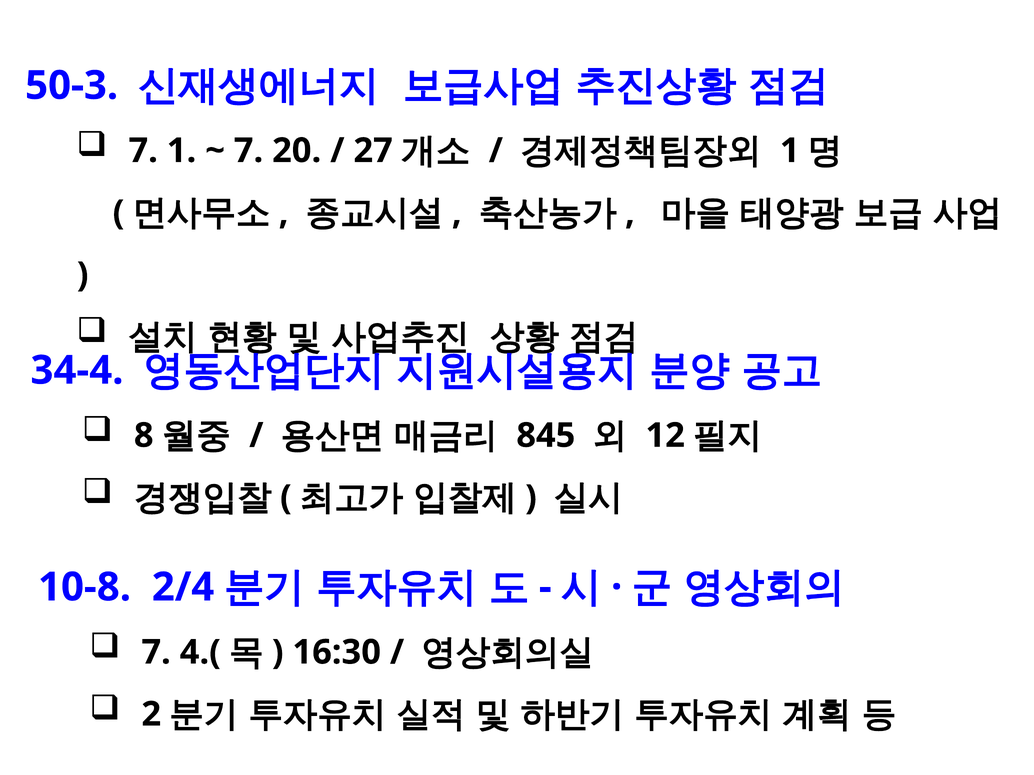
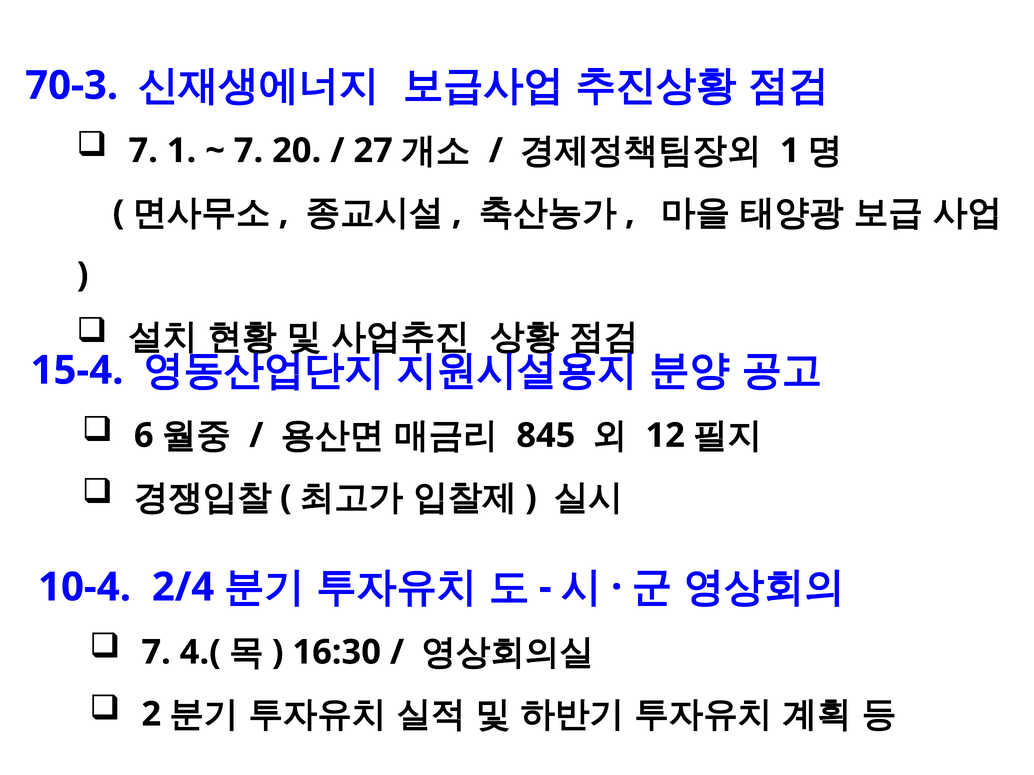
50-3: 50-3 -> 70-3 (72, 86)
34-4: 34-4 -> 15-4 (77, 371)
8: 8 -> 6 (144, 436)
10-8: 10-8 -> 10-4 (85, 588)
